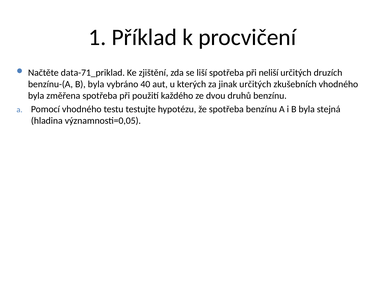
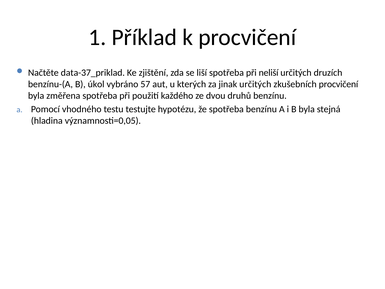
data-71_priklad: data-71_priklad -> data-37_priklad (93, 73)
benzínu-(A B byla: byla -> úkol (96, 84)
40: 40 -> 57 (145, 84)
zkušebních vhodného: vhodného -> procvičení (338, 84)
